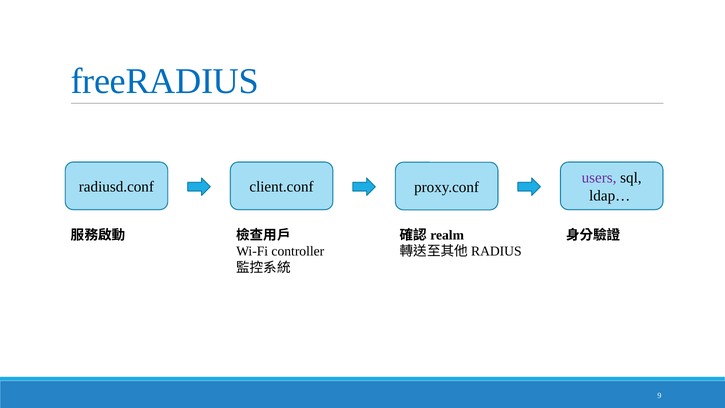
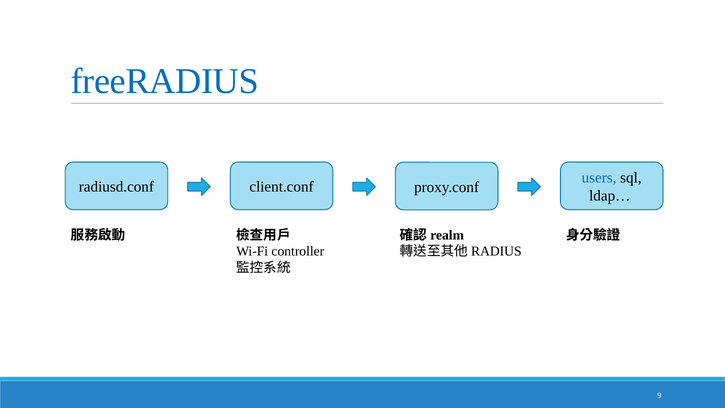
users colour: purple -> blue (599, 178)
